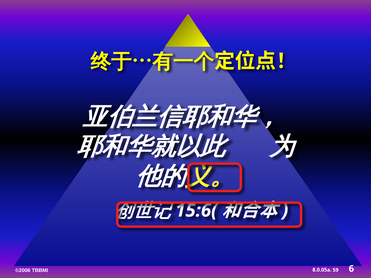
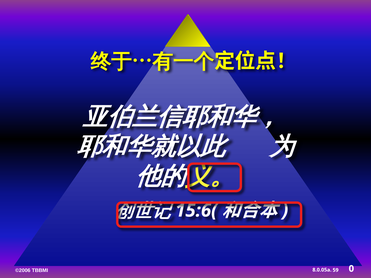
6: 6 -> 0 (351, 269)
